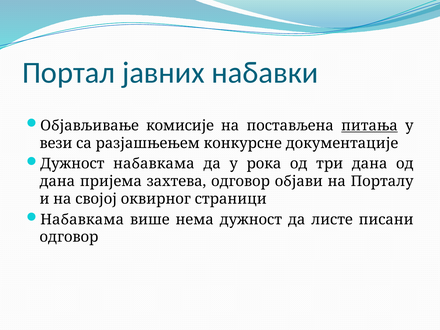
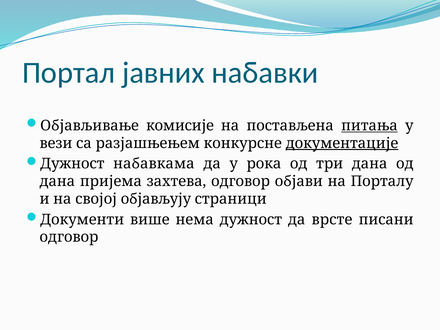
документације underline: none -> present (342, 143)
оквирног: оквирног -> објављују (156, 199)
Набавкама: Набавкама -> Документи (82, 220)
листе: листе -> врсте (332, 220)
